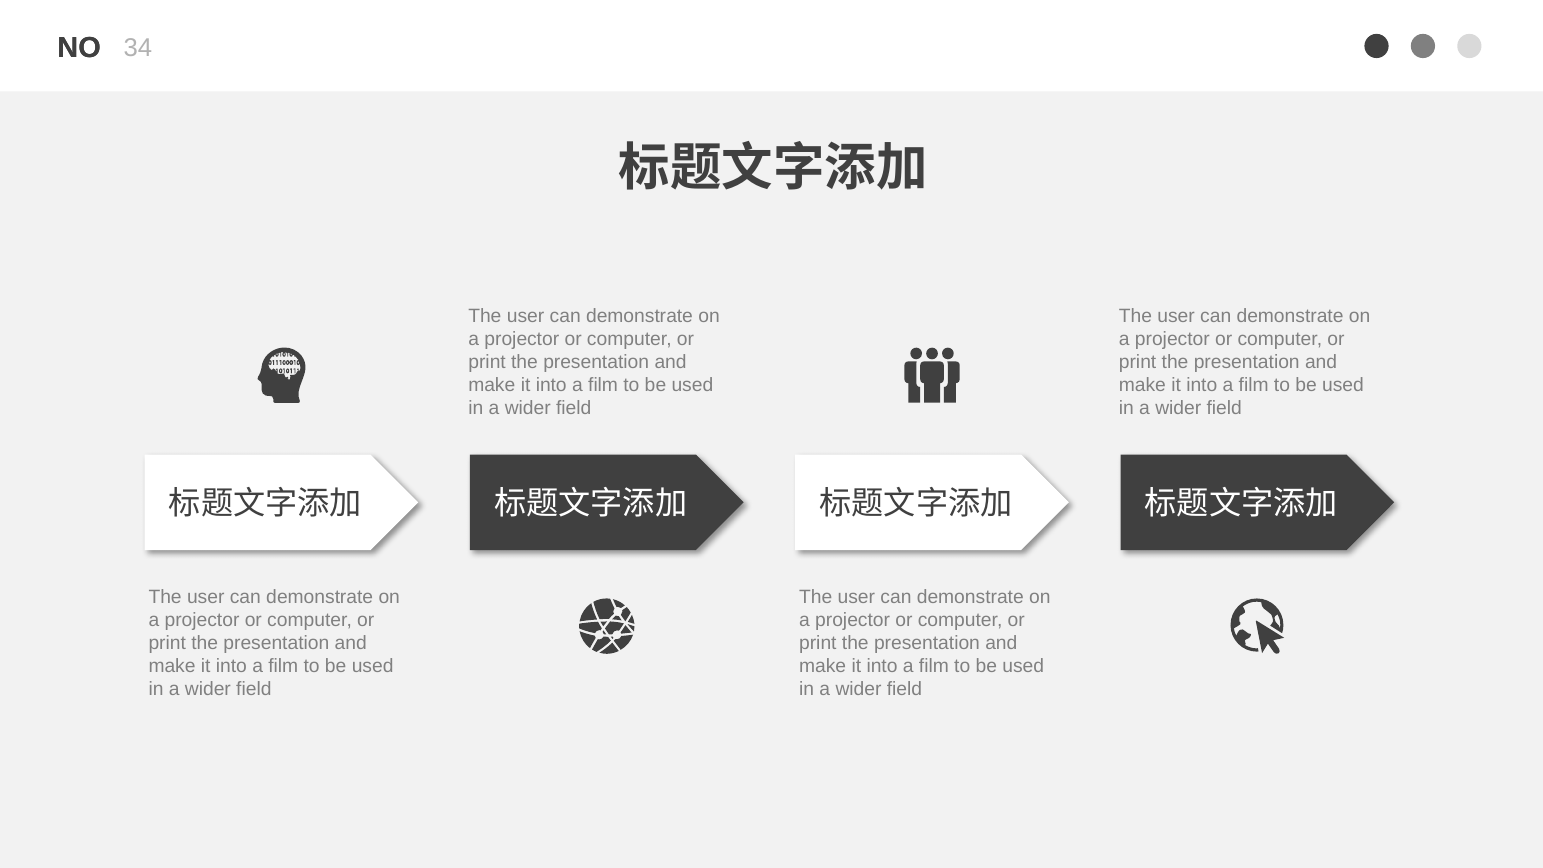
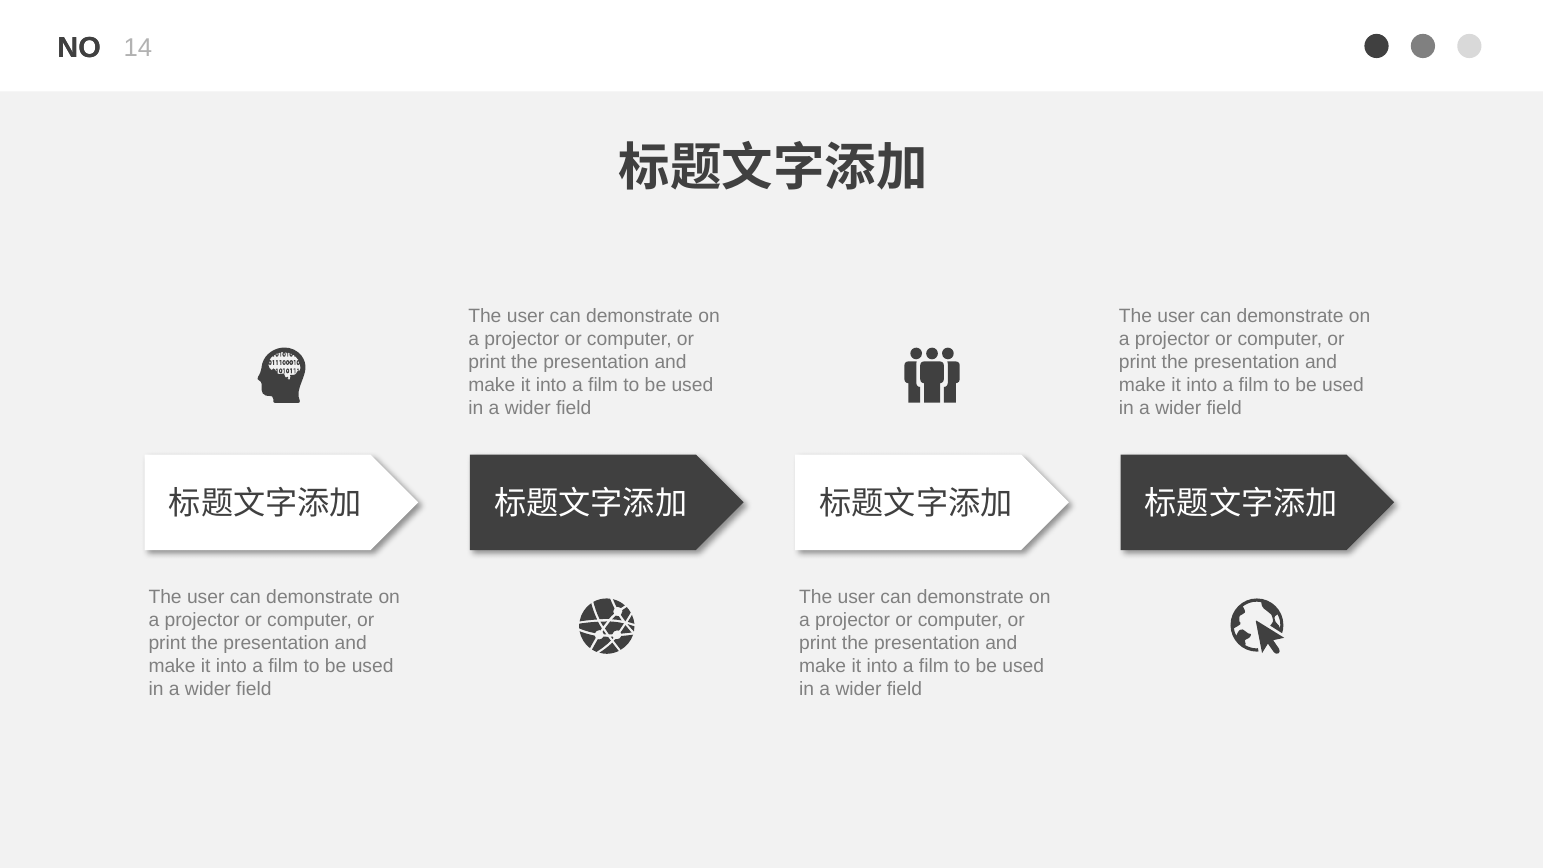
34: 34 -> 14 (138, 48)
